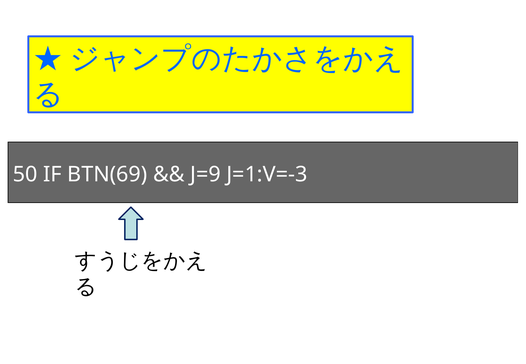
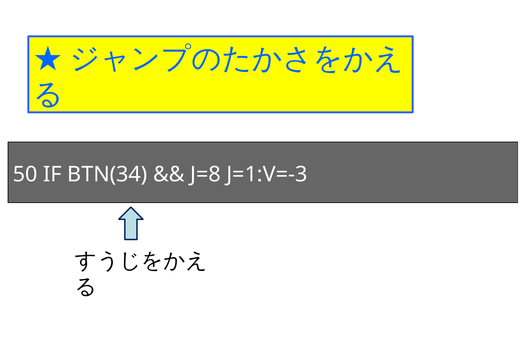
BTN(69: BTN(69 -> BTN(34 (107, 174)
J=9: J=9 -> J=8 (206, 174)
